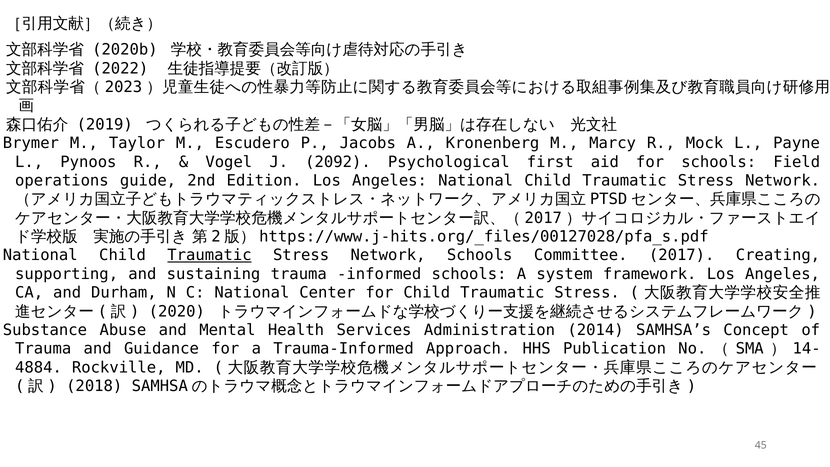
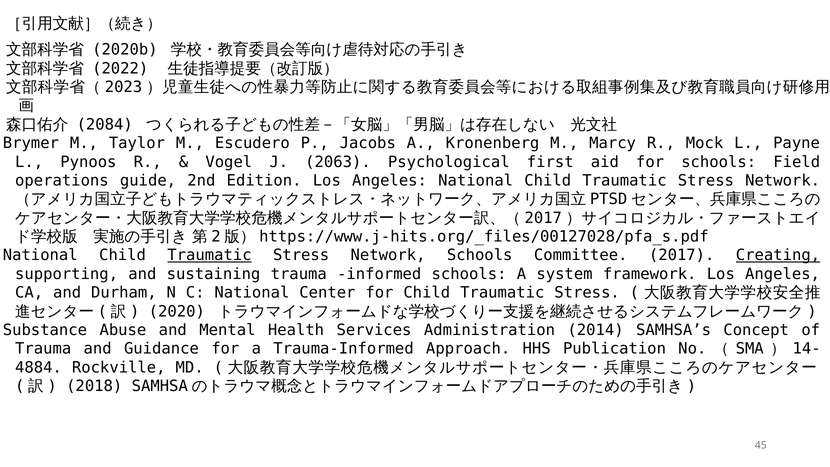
2019: 2019 -> 2084 (105, 124)
2092: 2092 -> 2063 (338, 162)
Creating underline: none -> present (778, 255)
